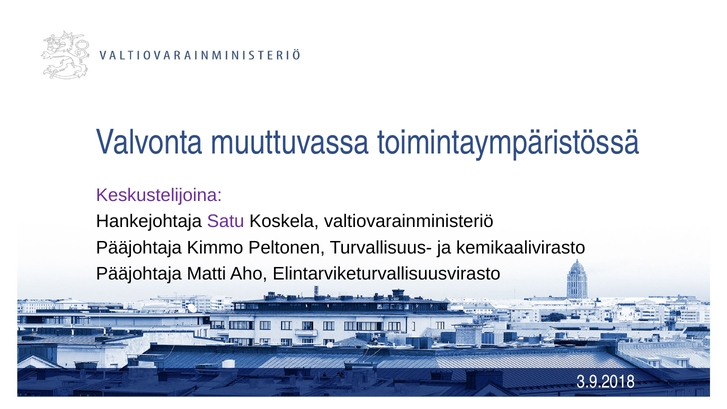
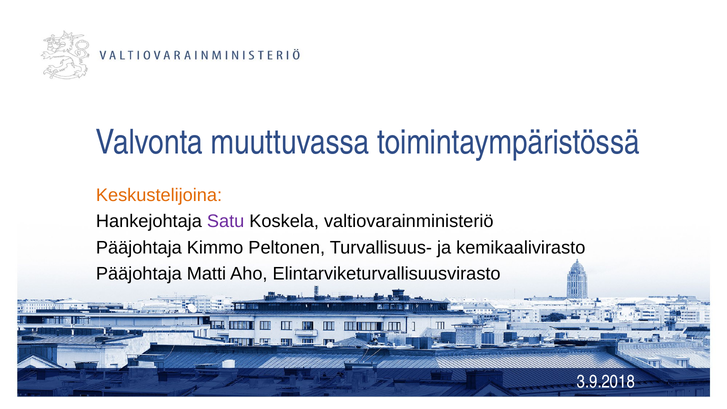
Keskustelijoina colour: purple -> orange (159, 195)
